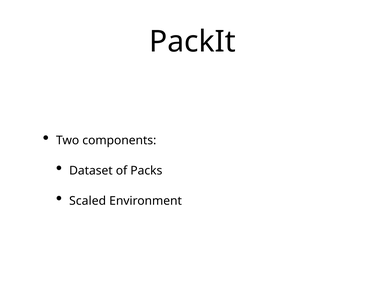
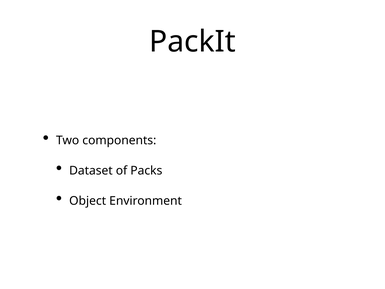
Scaled: Scaled -> Object (88, 201)
